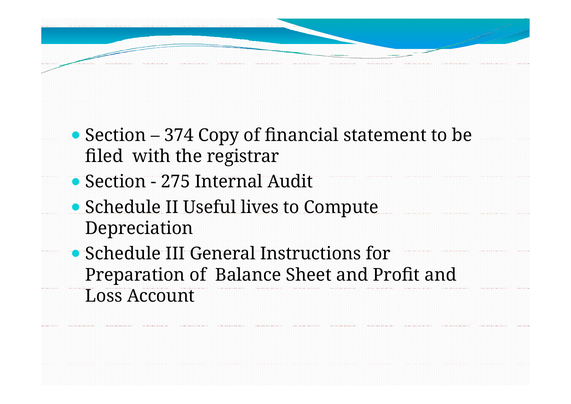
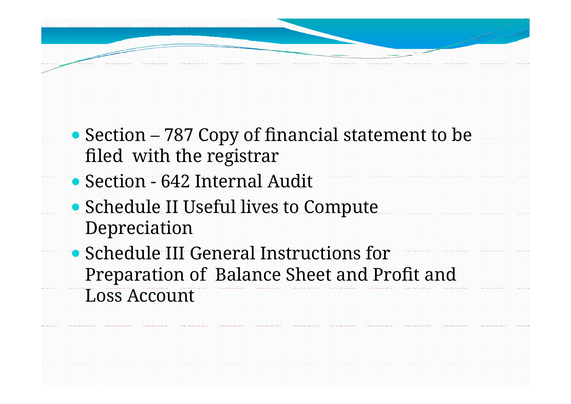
374: 374 -> 787 (179, 135)
275: 275 -> 642 (176, 182)
